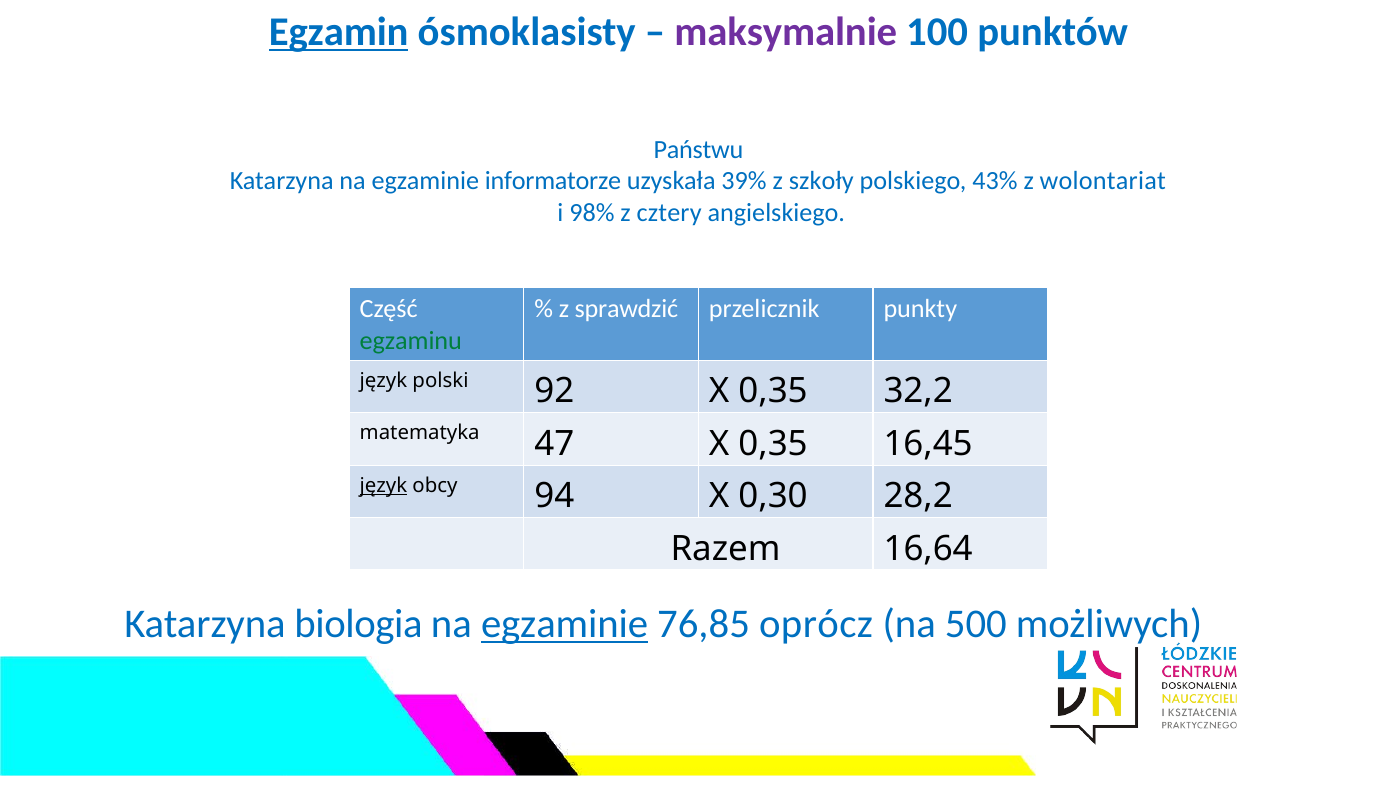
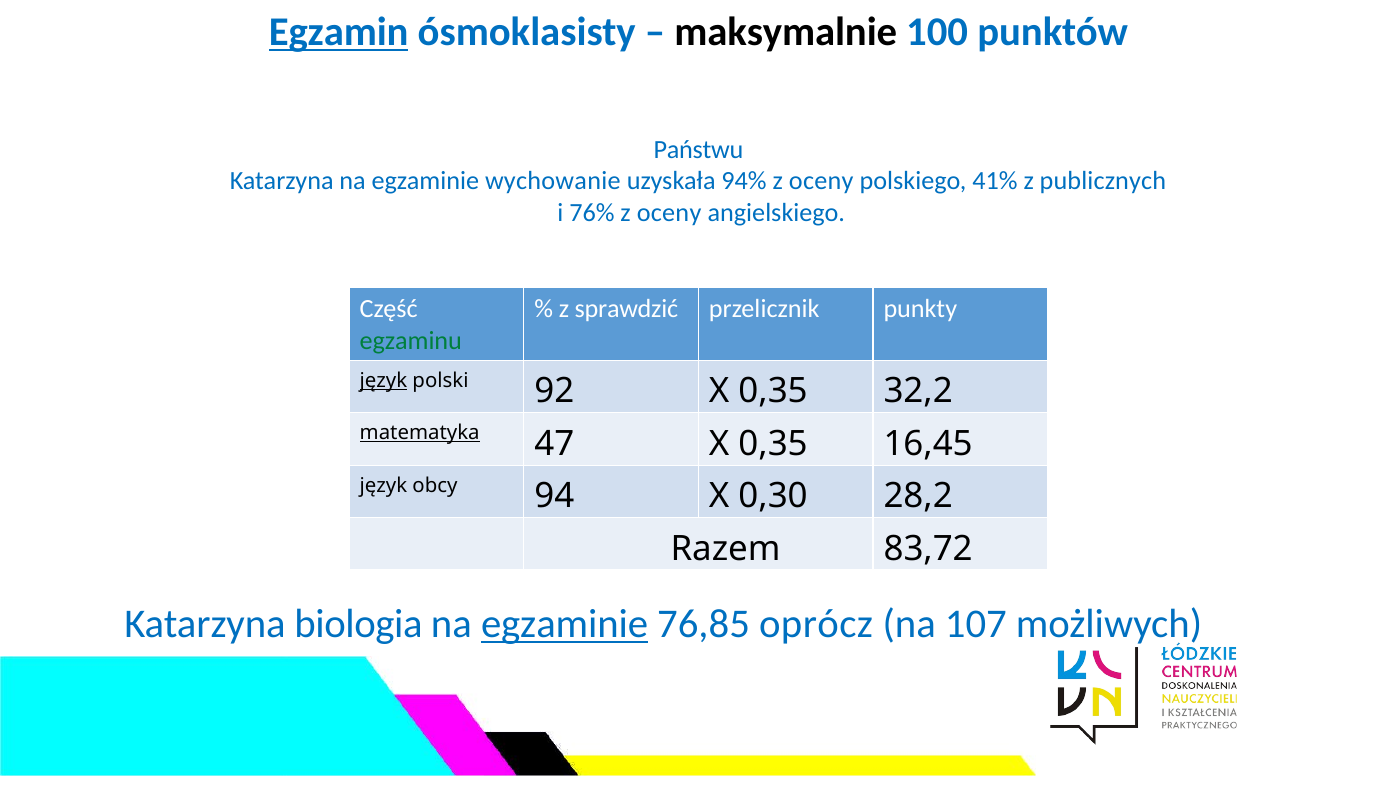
maksymalnie colour: purple -> black (786, 32)
informatorze: informatorze -> wychowanie (553, 181)
39%: 39% -> 94% (744, 181)
szkoły: szkoły -> oceny (821, 181)
43%: 43% -> 41% (995, 181)
wolontariat: wolontariat -> publicznych (1103, 181)
98%: 98% -> 76% (592, 213)
cztery: cztery -> oceny (669, 213)
język underline: none -> present (383, 381)
matematyka underline: none -> present (420, 433)
język underline: present -> none (383, 485)
16,64: 16,64 -> 83,72 (928, 549)
500: 500 -> 107 (976, 624)
